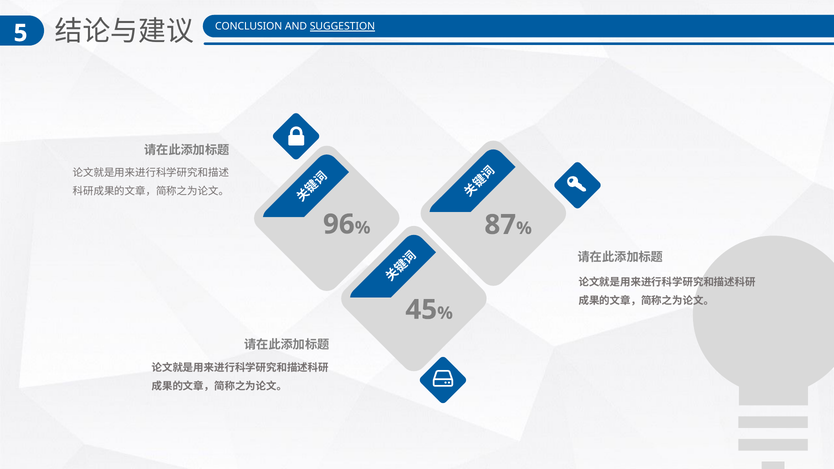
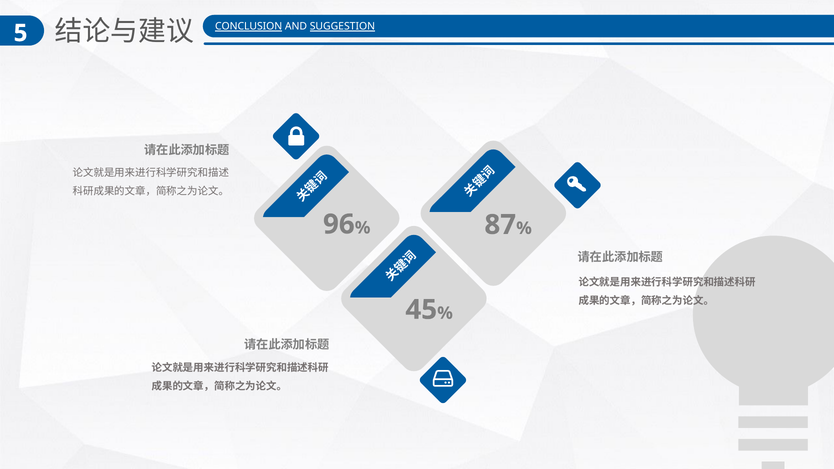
CONCLUSION underline: none -> present (249, 26)
